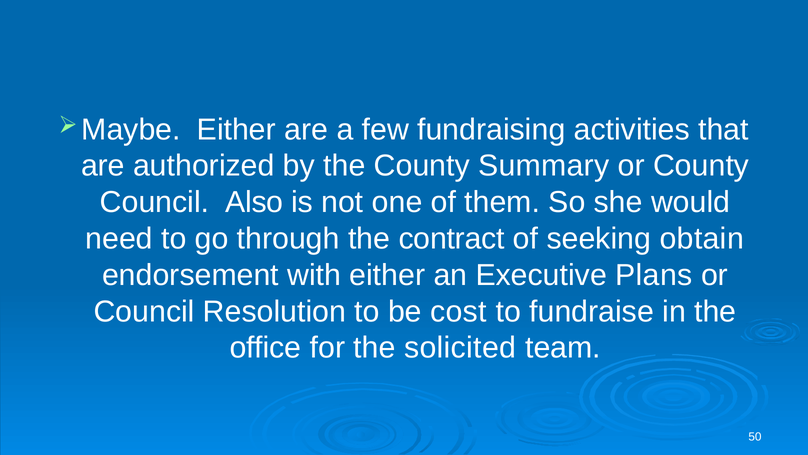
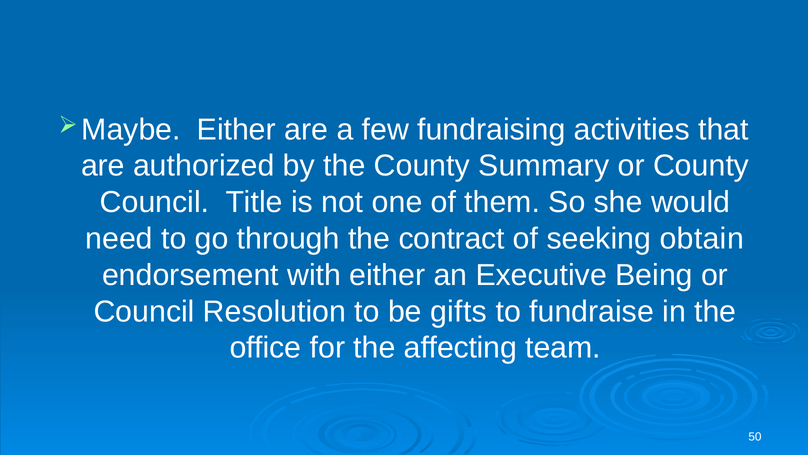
Also: Also -> Title (254, 202)
Plans: Plans -> Being (654, 275)
cost: cost -> gifts (459, 311)
solicited: solicited -> affecting (460, 348)
